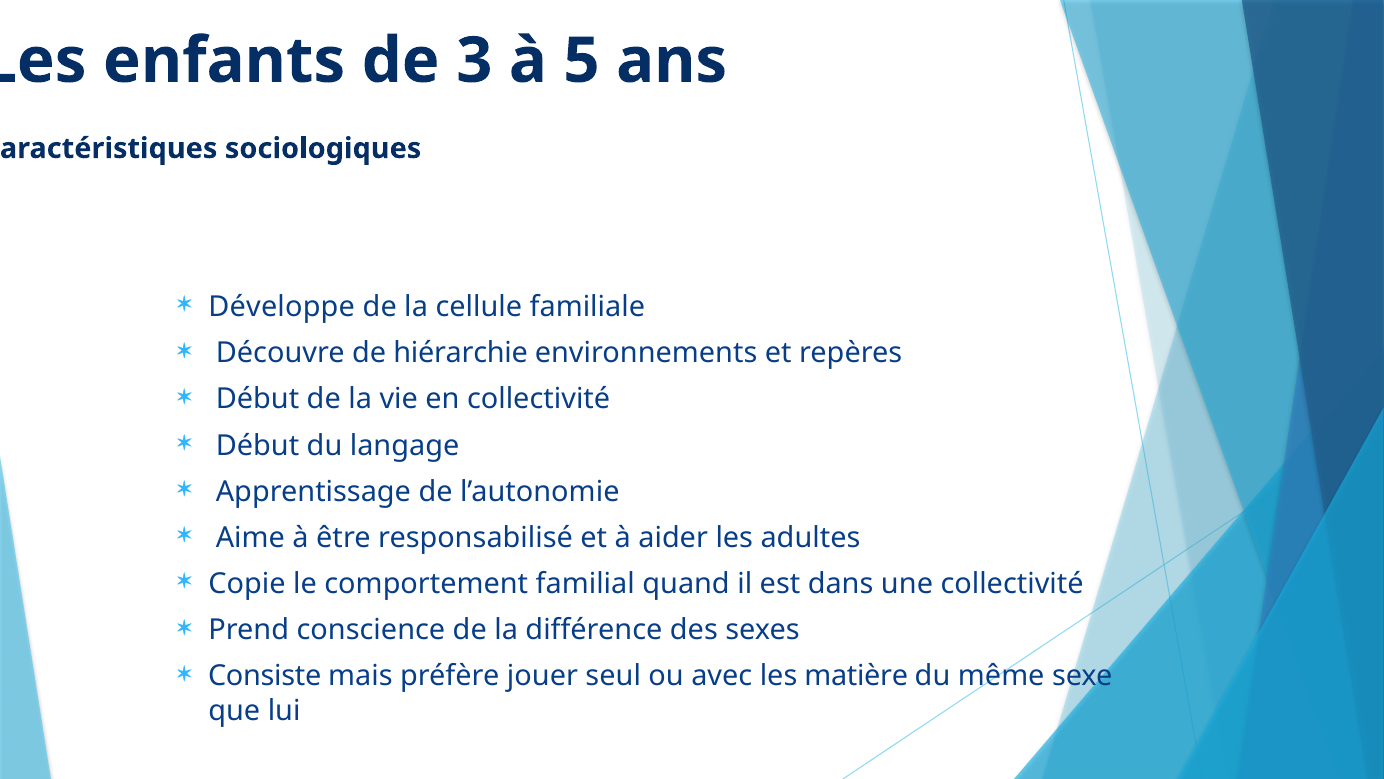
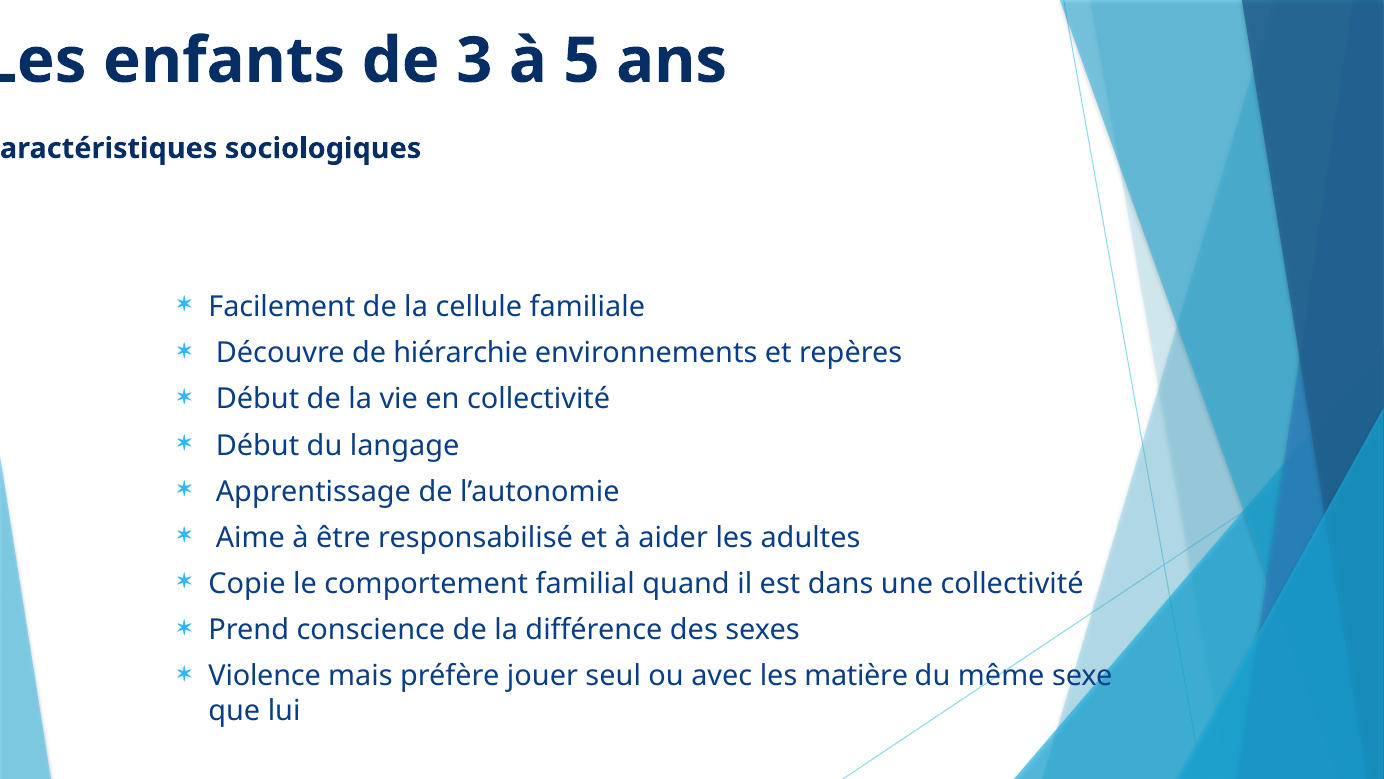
Développe: Développe -> Facilement (282, 307)
Consiste: Consiste -> Violence (265, 676)
